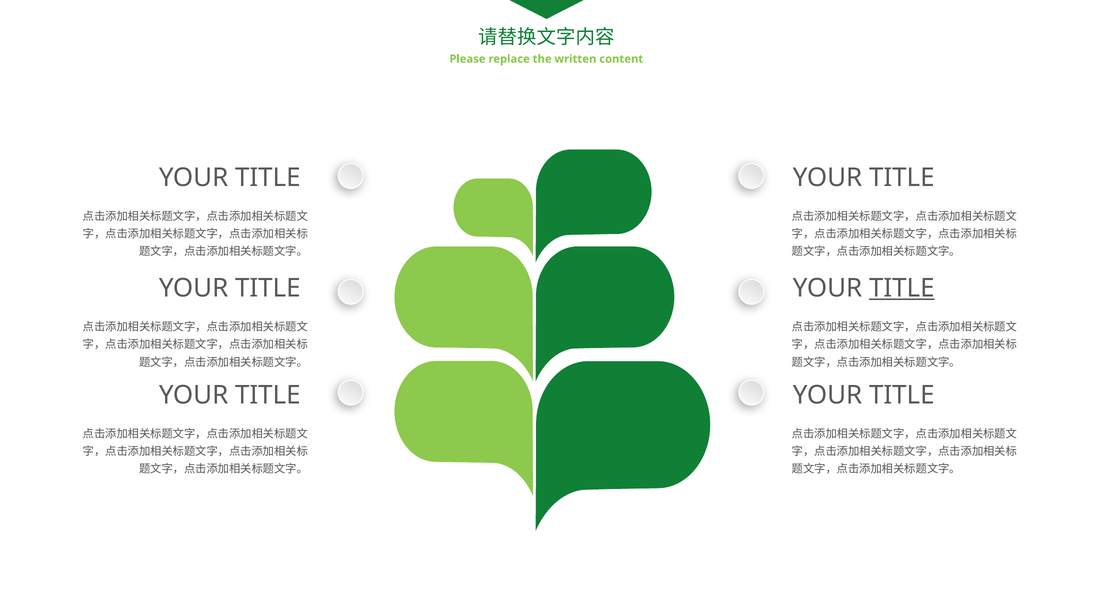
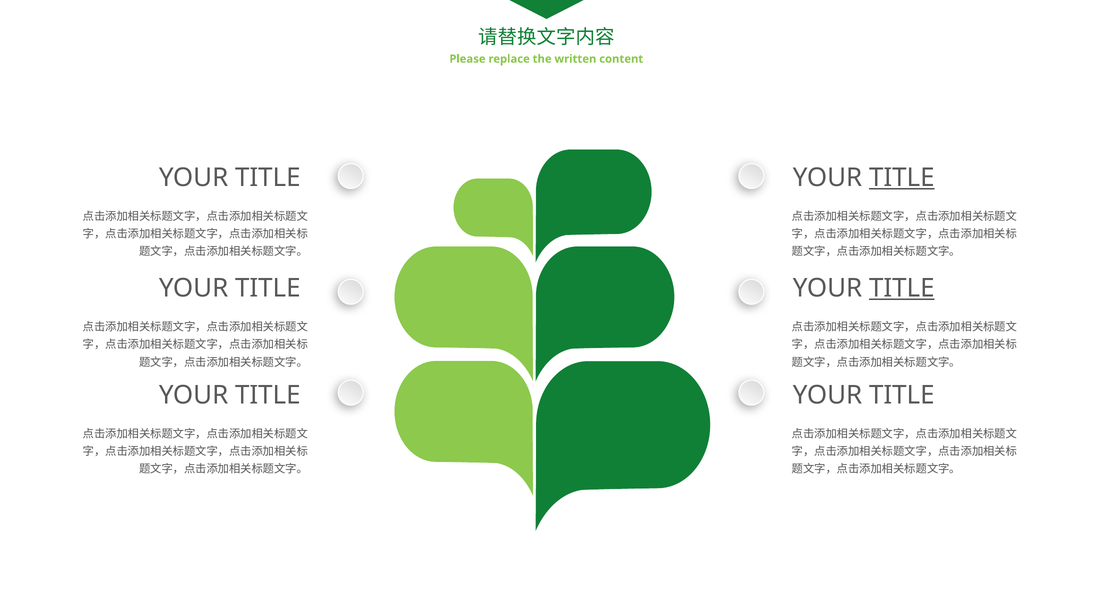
TITLE underline: none -> present (902, 177)
